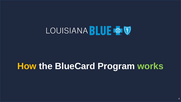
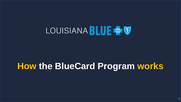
works colour: light green -> yellow (150, 66)
